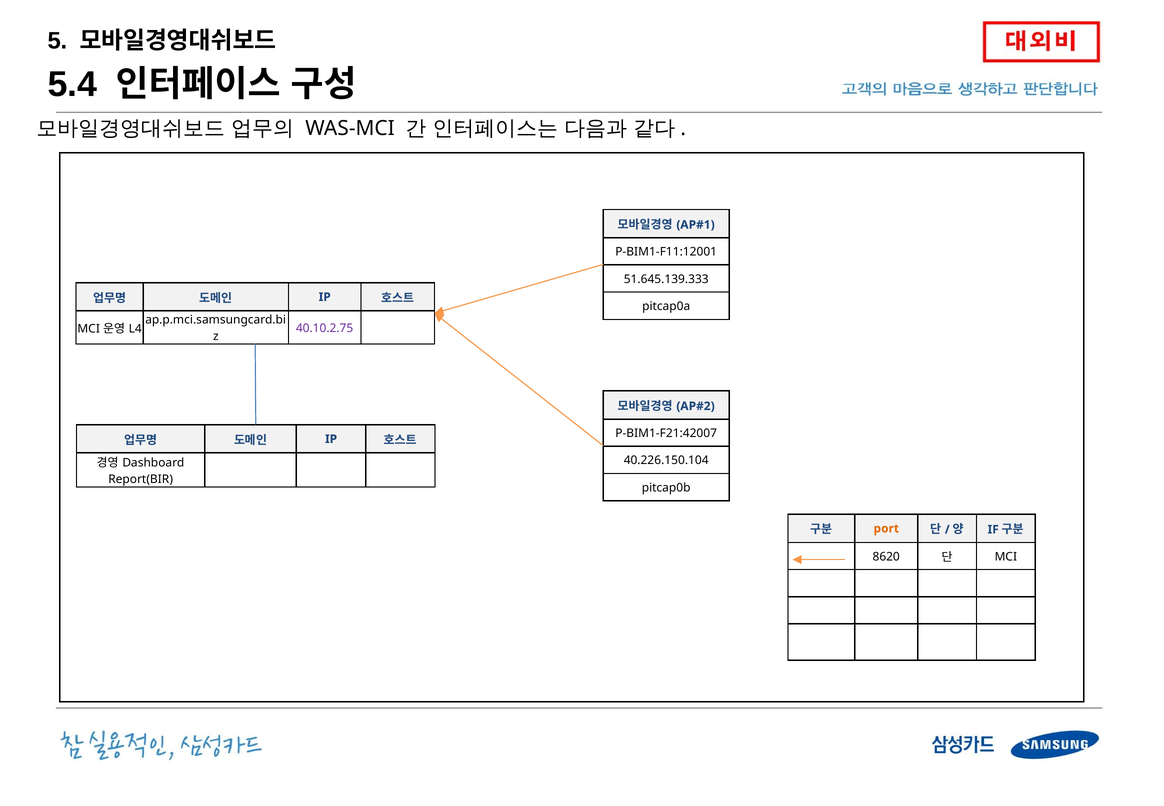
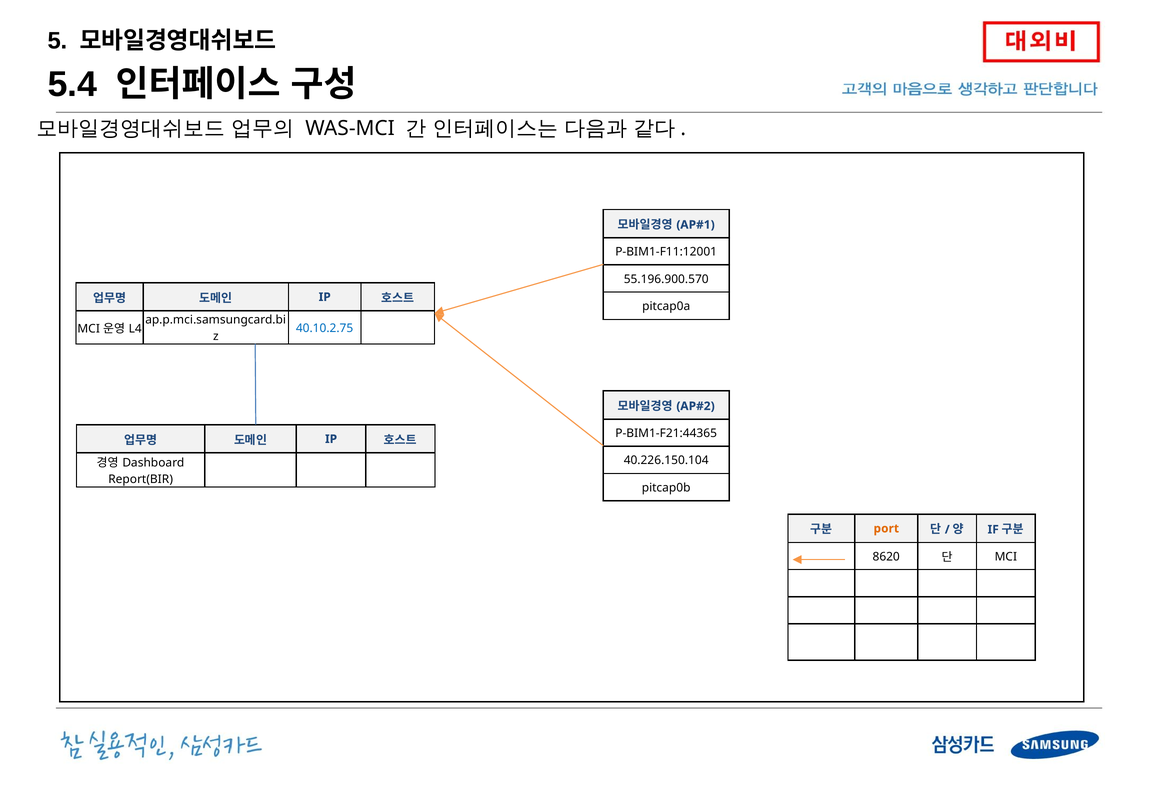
51.645.139.333: 51.645.139.333 -> 55.196.900.570 (666, 279)
40.10.2.75 colour: purple -> blue (325, 328)
P-BIM1-F21:42007: P-BIM1-F21:42007 -> P-BIM1-F21:44365 (666, 433)
